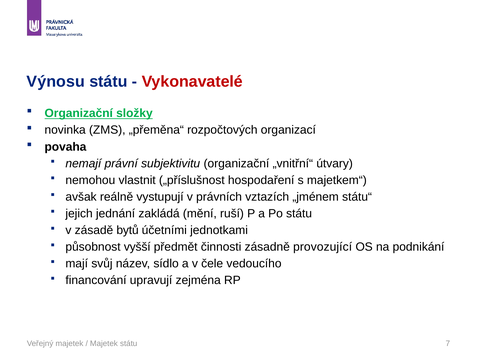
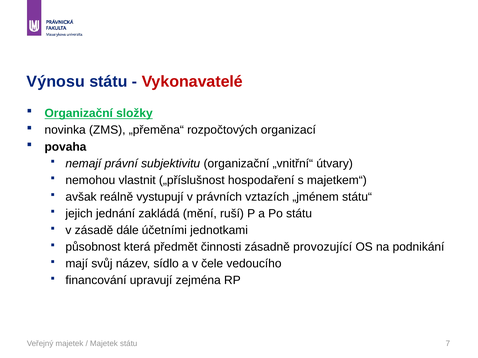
bytů: bytů -> dále (128, 231)
vyšší: vyšší -> která (137, 247)
